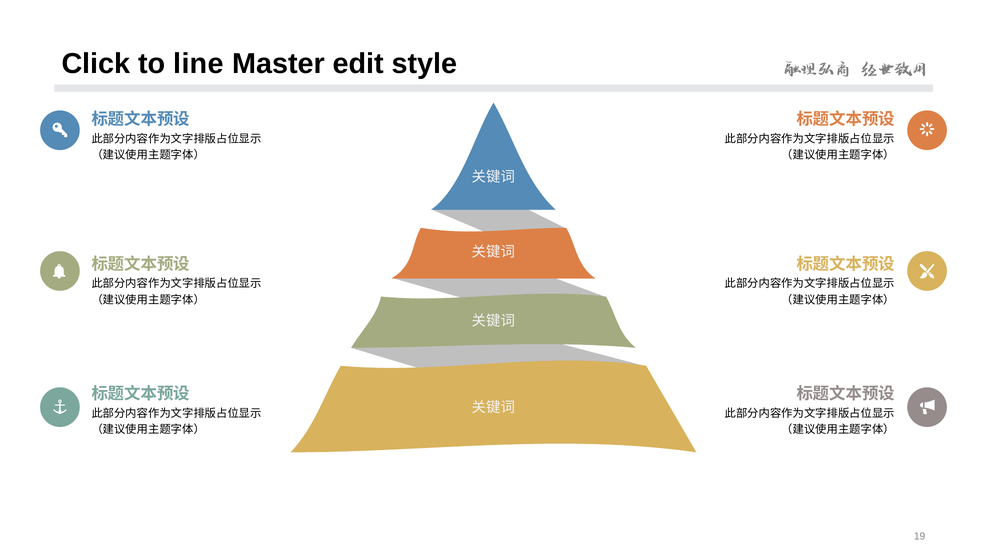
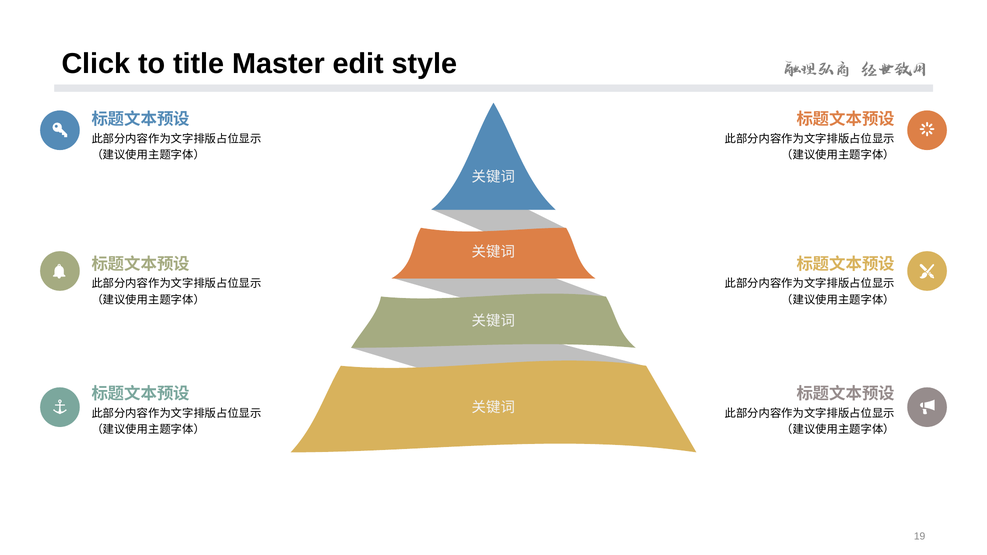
line: line -> title (199, 64)
